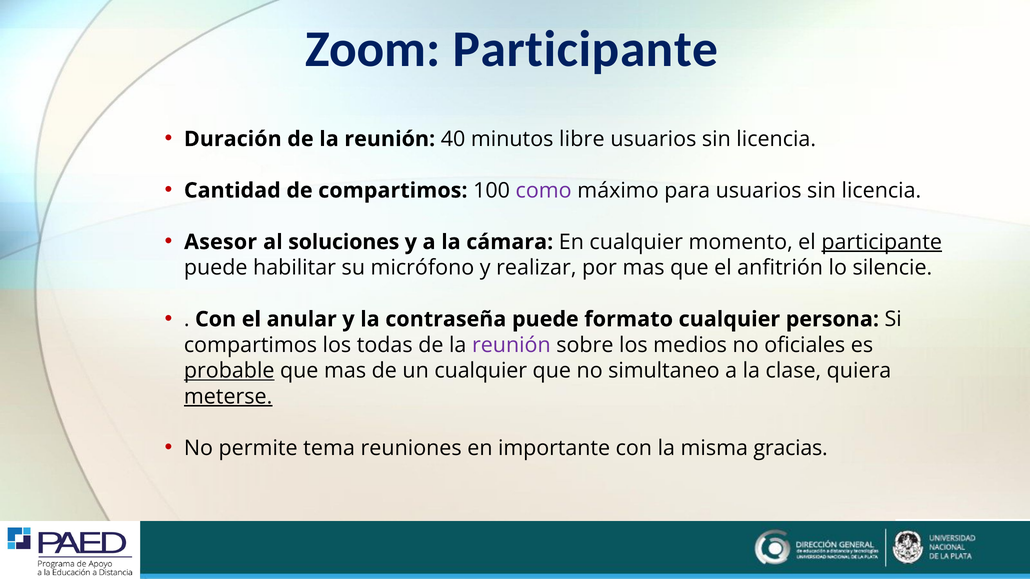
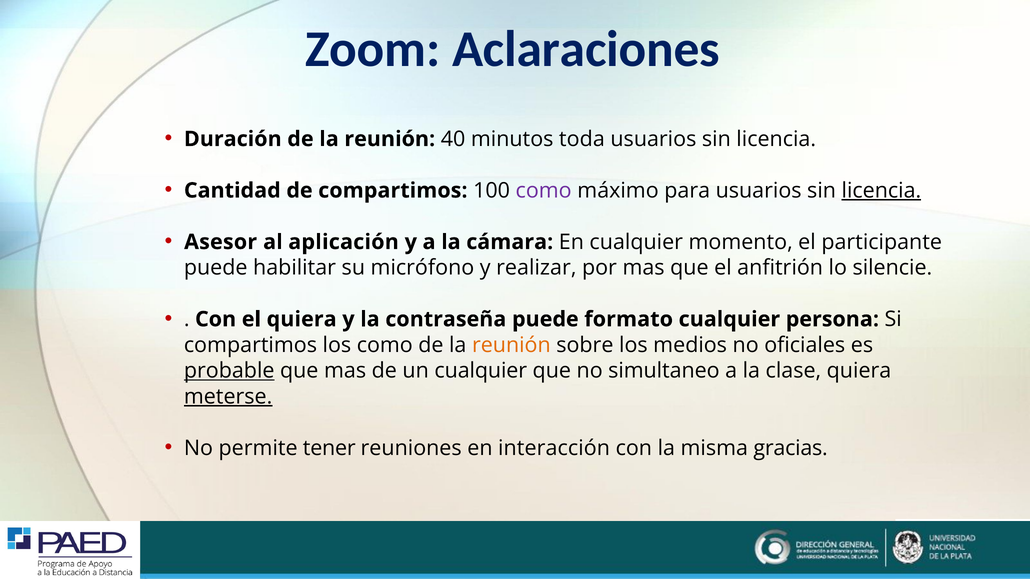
Zoom Participante: Participante -> Aclaraciones (586, 49)
libre: libre -> toda (582, 139)
licencia underline: none -> present (881, 191)
soluciones: soluciones -> aplicación (344, 242)
participante underline: present -> none (882, 242)
el anular: anular -> quiera (302, 319)
los todas: todas -> como (385, 345)
reunión colour: purple -> orange (511, 345)
tema: tema -> tener (329, 448)
importante: importante -> interacción (554, 448)
